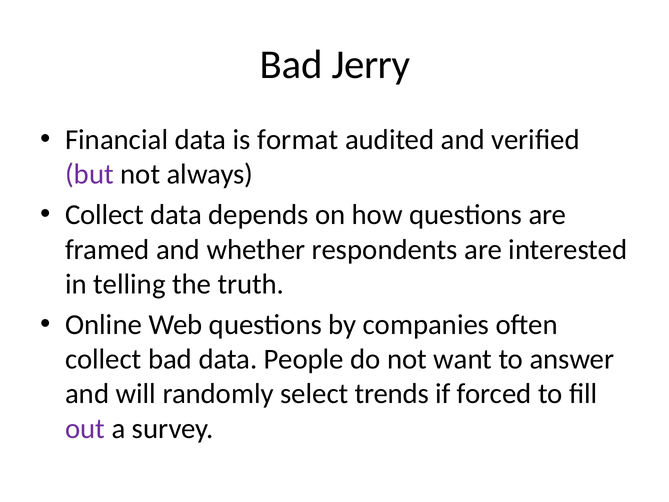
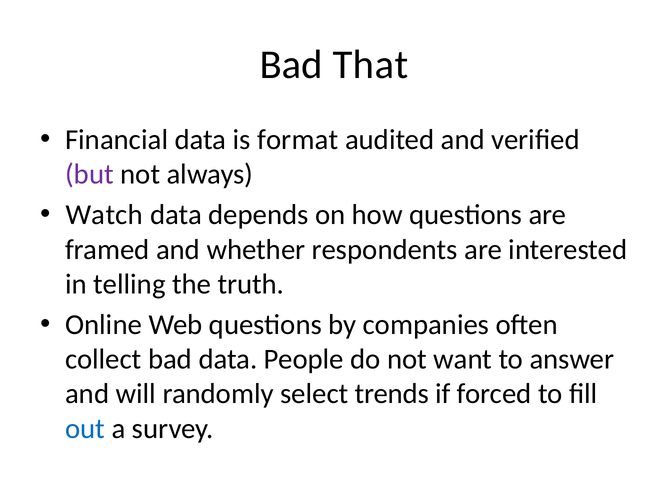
Jerry: Jerry -> That (370, 65)
Collect: Collect -> Watch (104, 215)
out colour: purple -> blue (85, 428)
